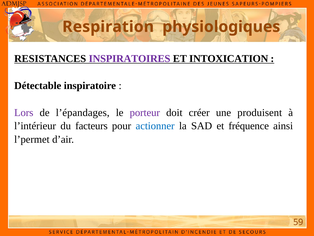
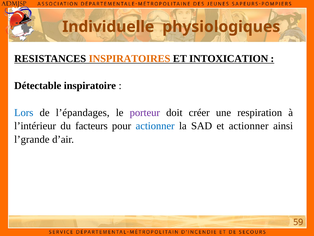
Respiration: Respiration -> Individuelle (108, 27)
INSPIRATOIRES colour: purple -> orange (130, 59)
Lors colour: purple -> blue (24, 112)
produisent: produisent -> respiration (260, 112)
et fréquence: fréquence -> actionner (249, 126)
l’permet: l’permet -> l’grande (32, 139)
